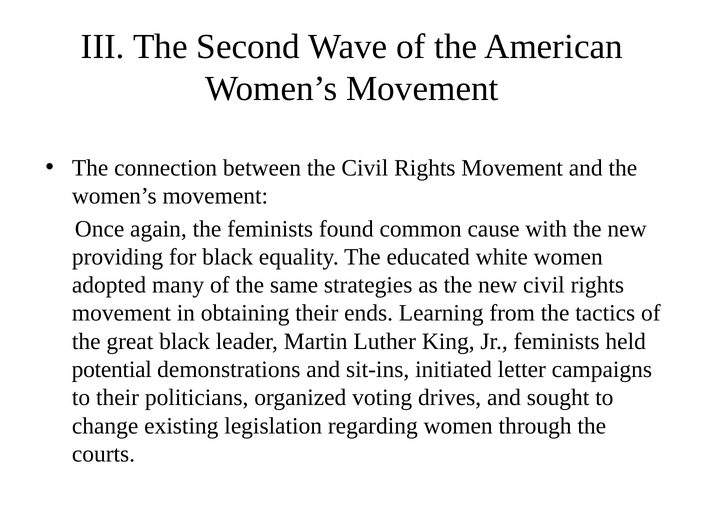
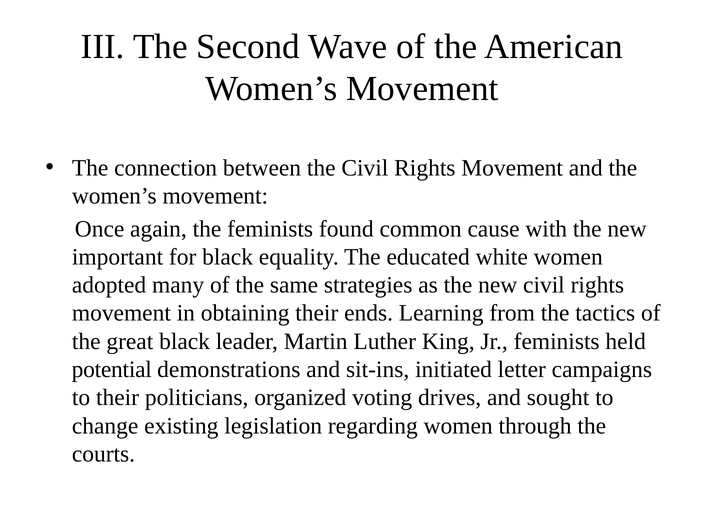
providing: providing -> important (118, 257)
